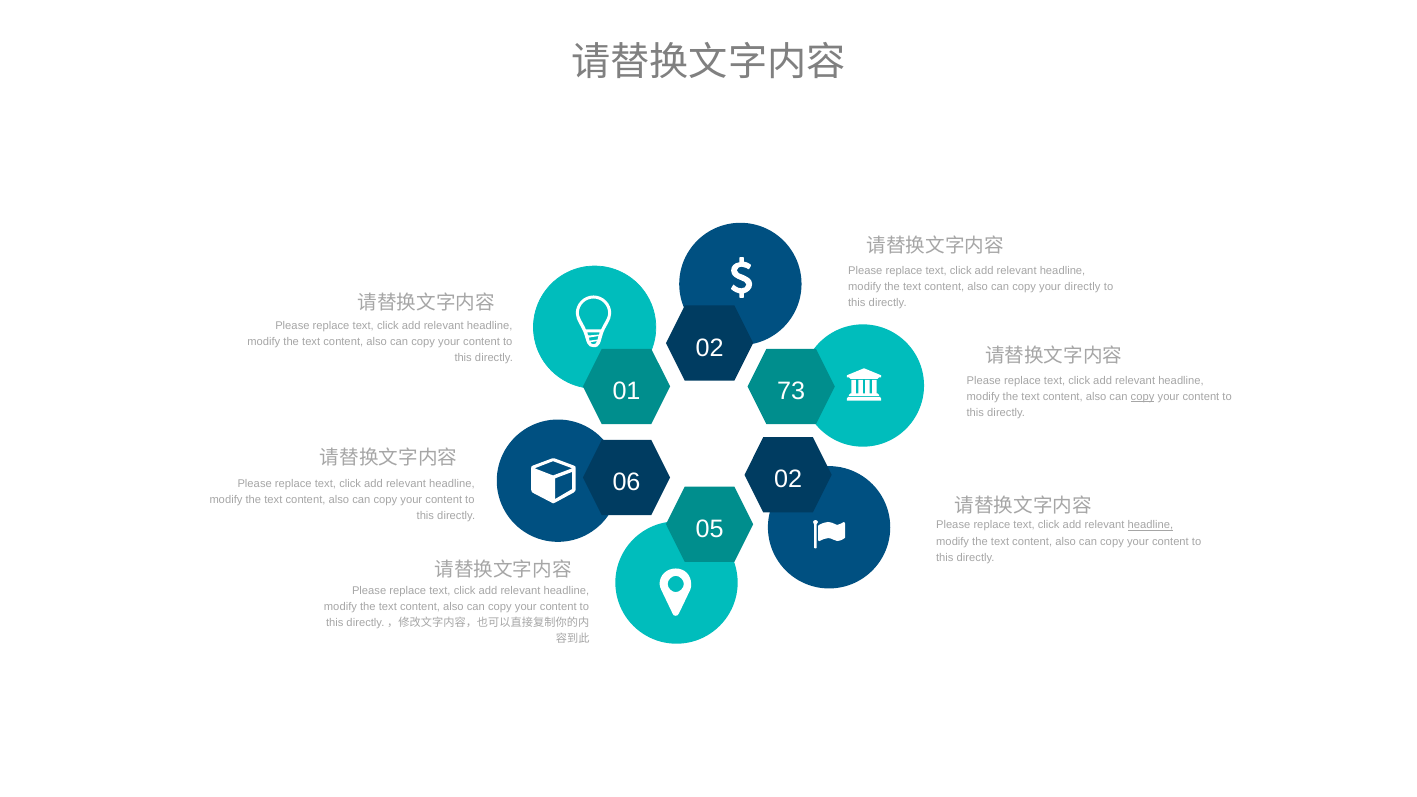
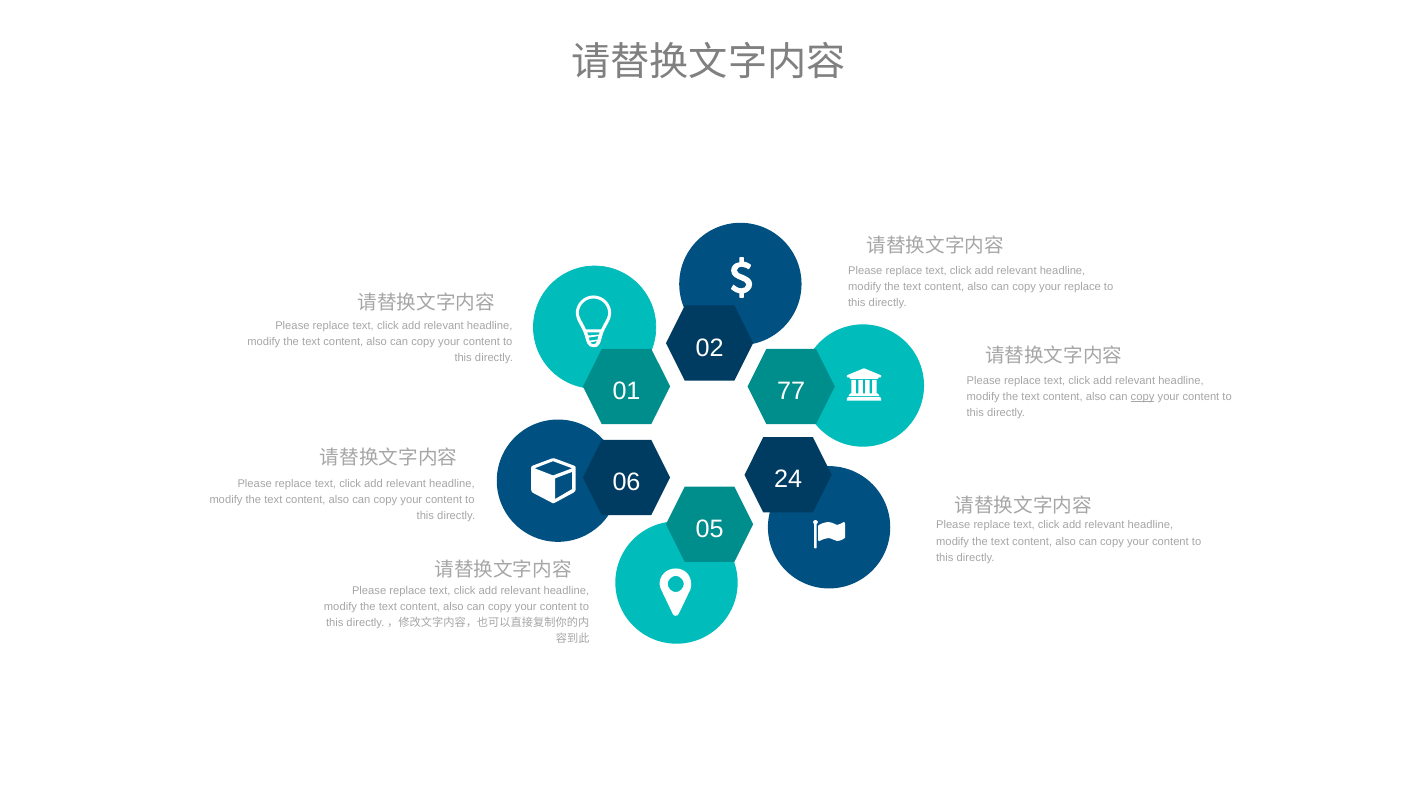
your directly: directly -> replace (1082, 287)
73: 73 -> 77 (791, 391)
06 02: 02 -> 24 (788, 480)
headline underline: present -> none (1150, 525)
